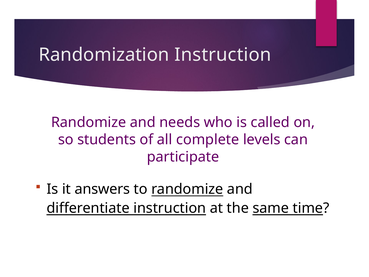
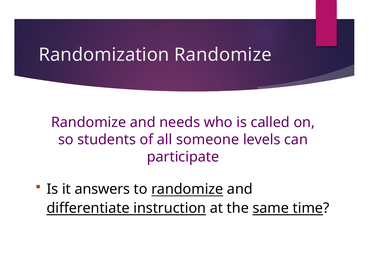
Randomization Instruction: Instruction -> Randomize (223, 55)
complete: complete -> someone (208, 139)
